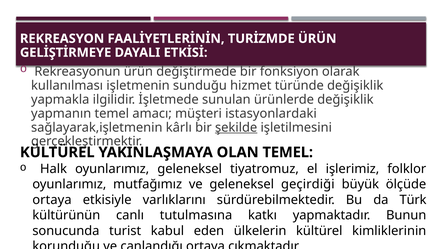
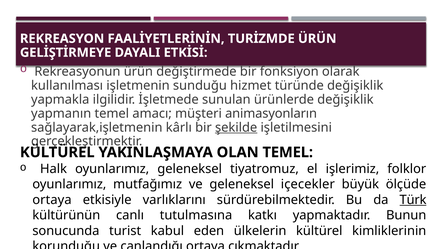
istasyonlardaki: istasyonlardaki -> animasyonların (271, 113)
geçirdiği: geçirdiği -> içecekler (308, 184)
Türk underline: none -> present (413, 199)
